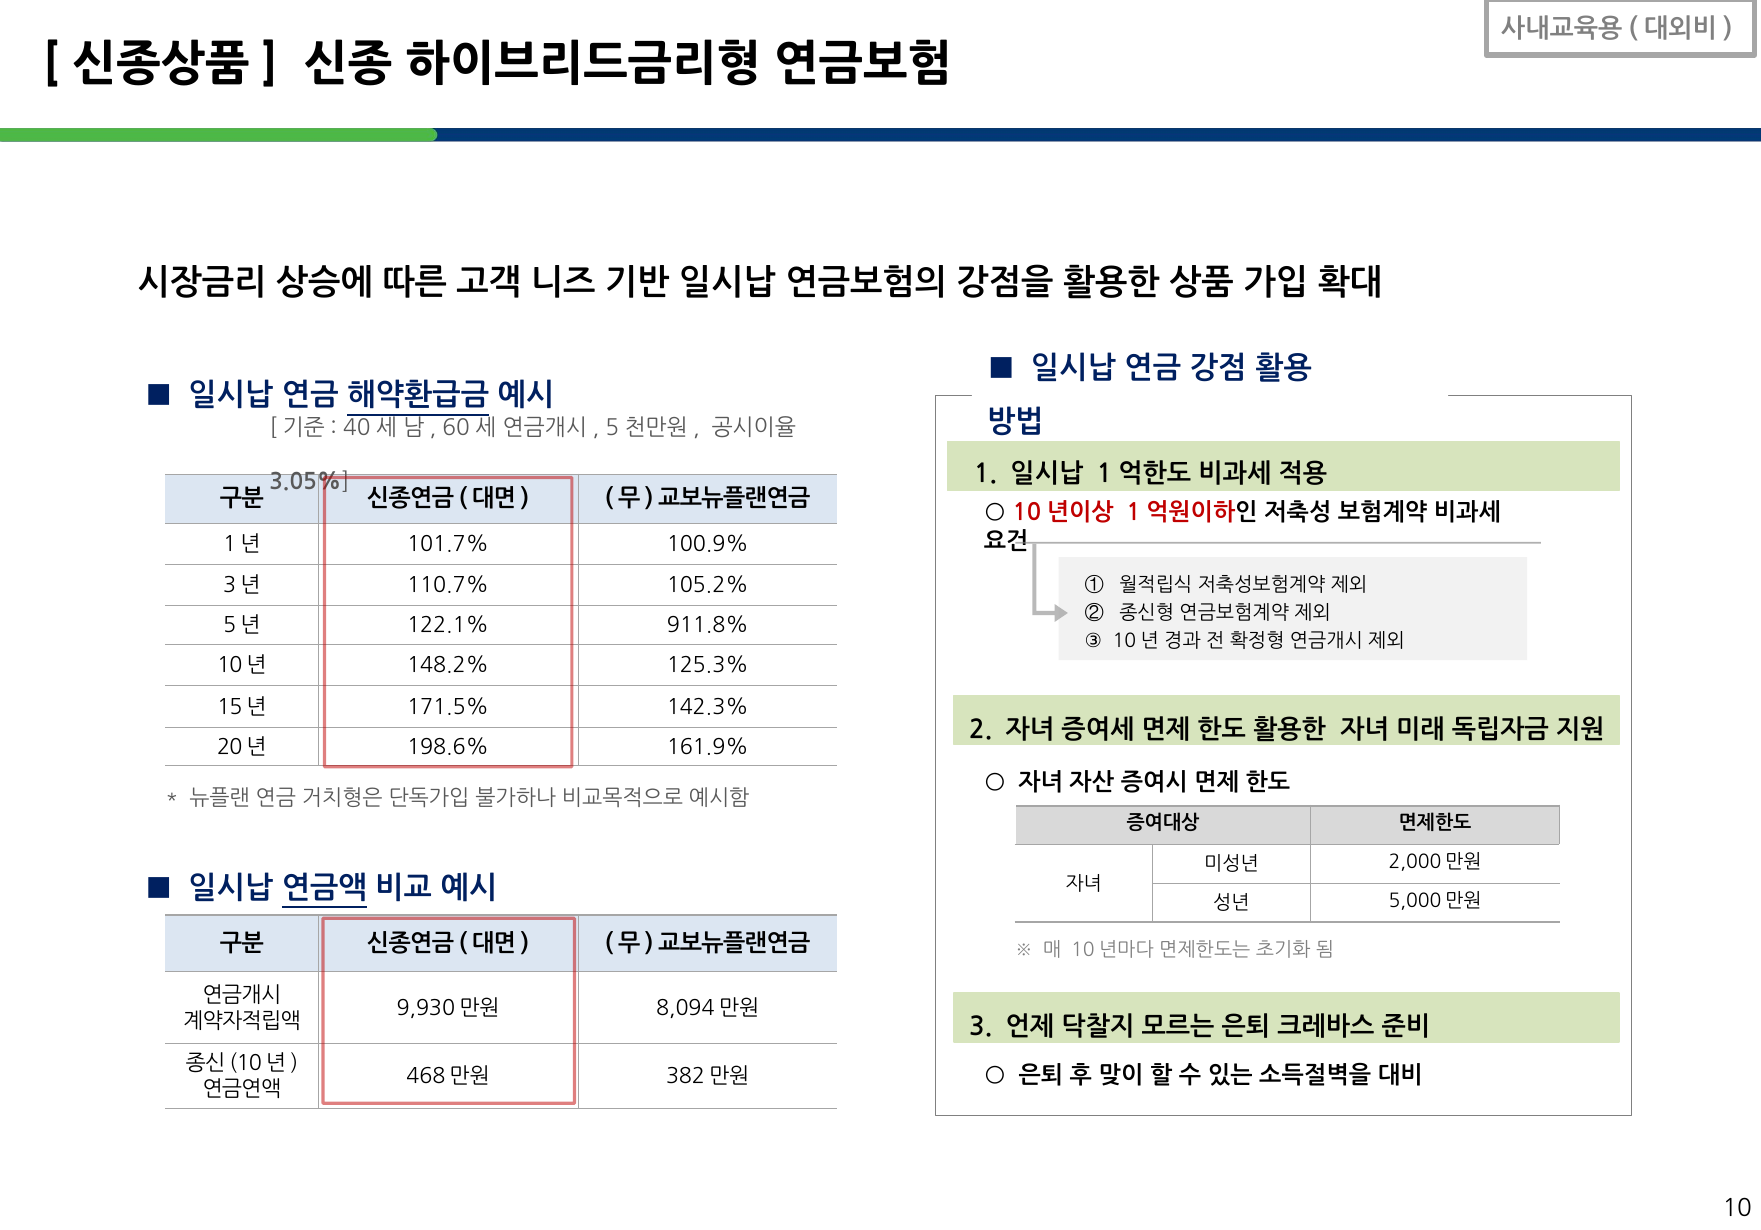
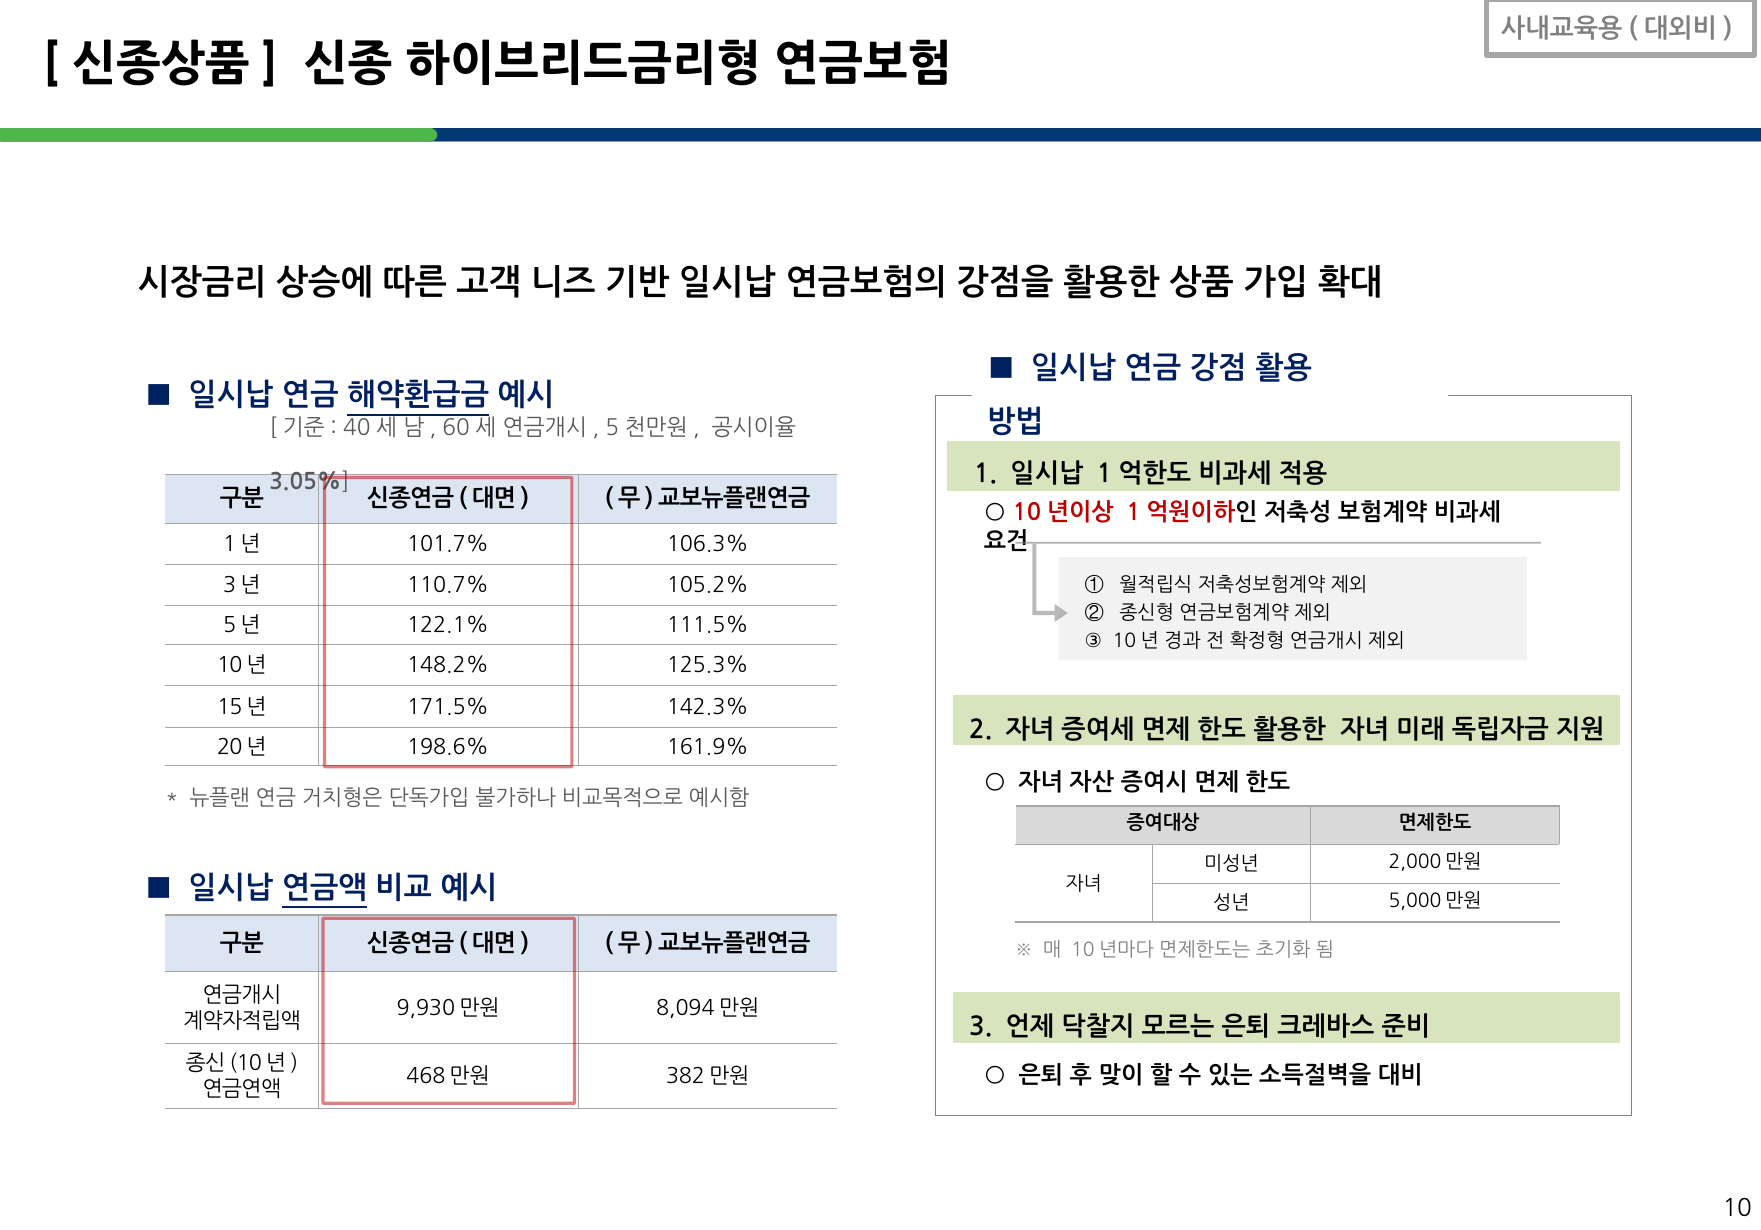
100.9%: 100.9% -> 106.3% (708, 544)
911.8%: 911.8% -> 111.5% (708, 626)
